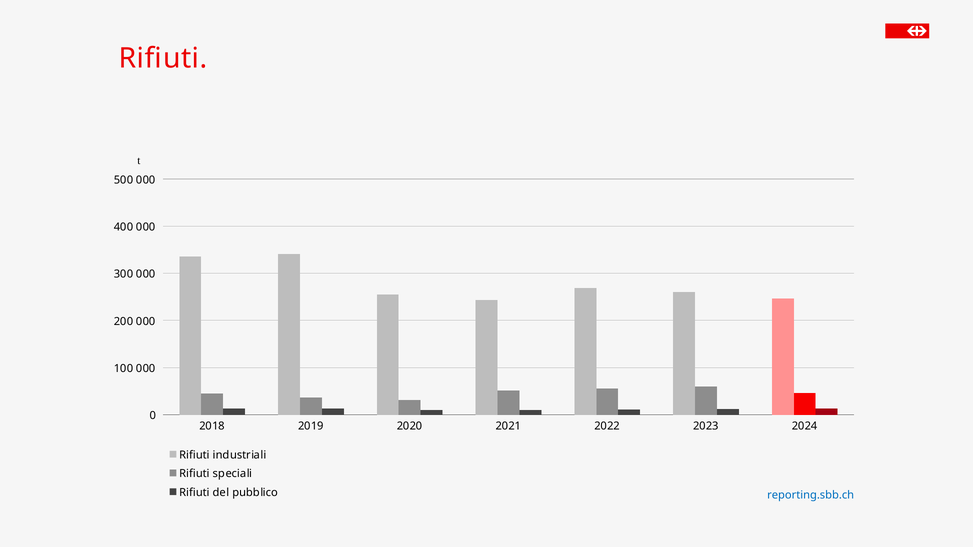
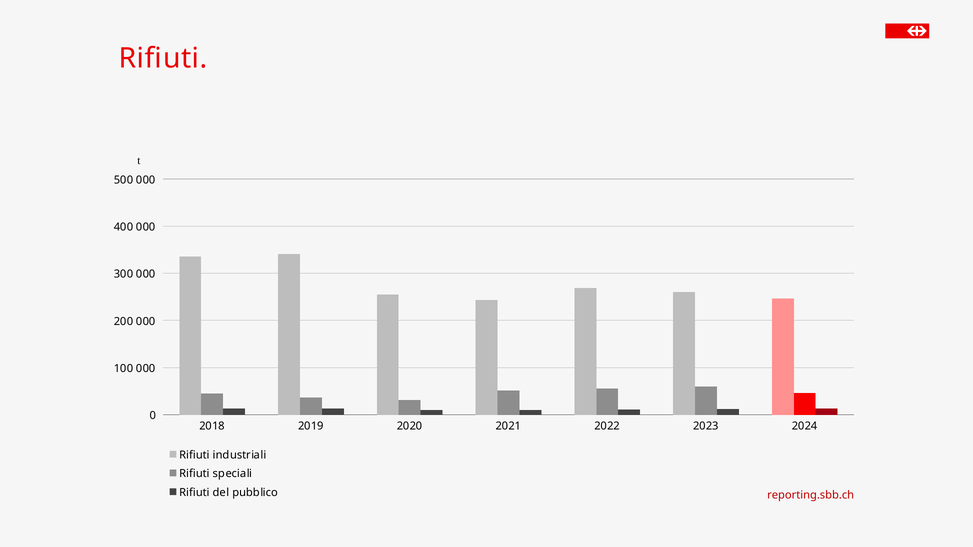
reporting.sbb.ch colour: blue -> red (811, 495)
